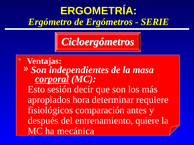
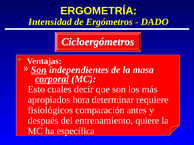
Ergómetro: Ergómetro -> Intensidad (50, 22)
SERIE: SERIE -> DADO (155, 22)
Son underline: none -> present (39, 70)
sesión: sesión -> cuales (60, 90)
mecánica: mecánica -> específica (76, 132)
